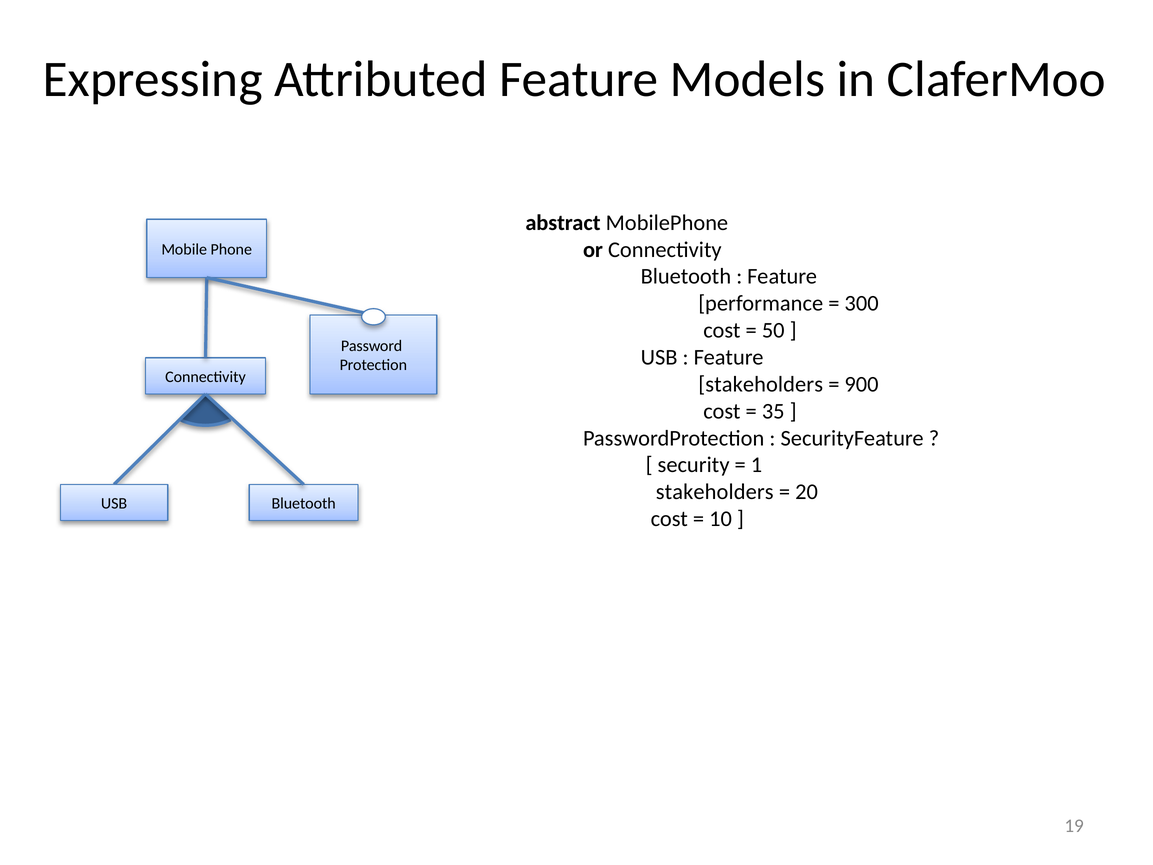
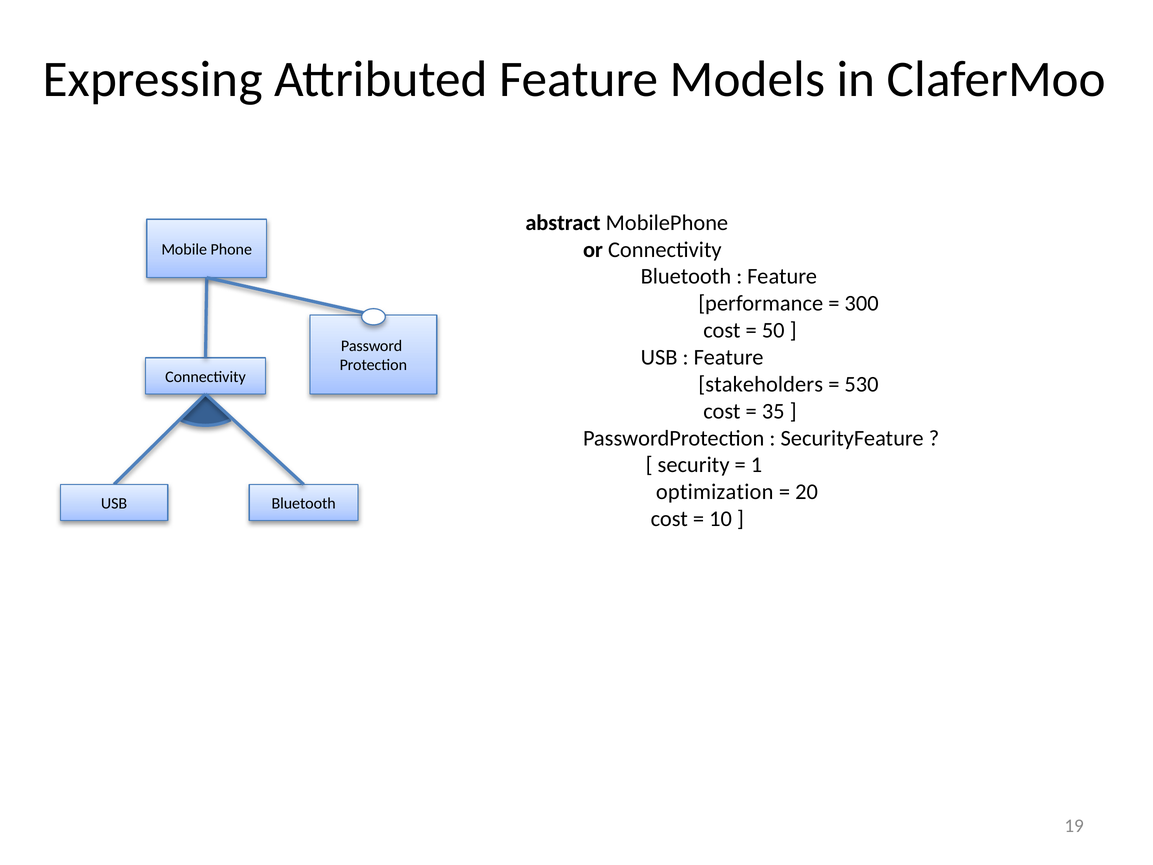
900: 900 -> 530 (862, 384)
stakeholders: stakeholders -> optimization (715, 492)
